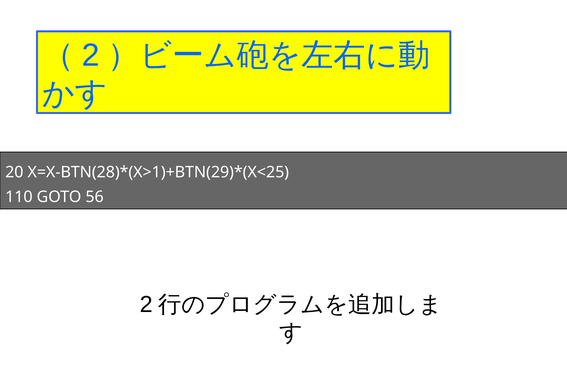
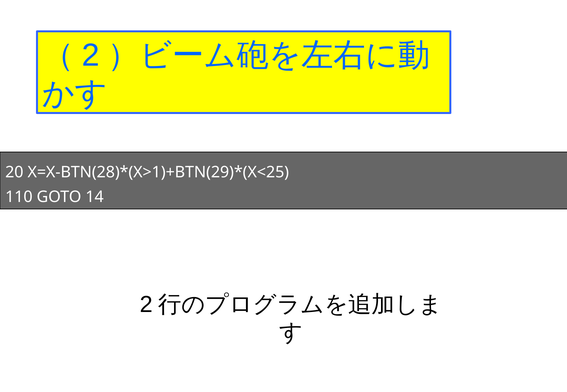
56: 56 -> 14 (95, 197)
